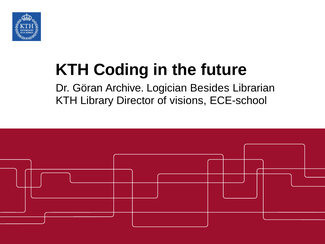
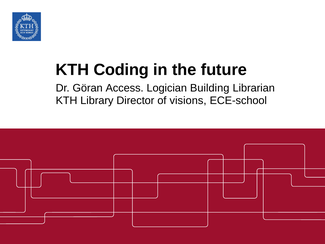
Archive: Archive -> Access (125, 88)
Besides: Besides -> Building (210, 88)
